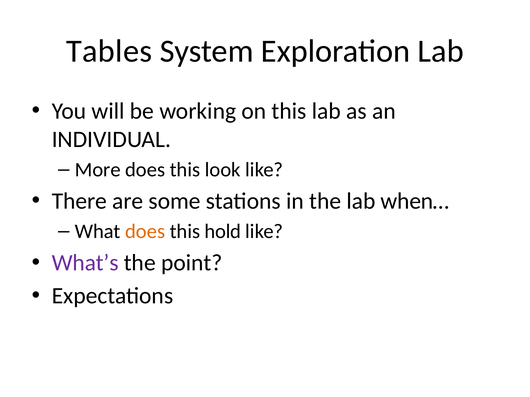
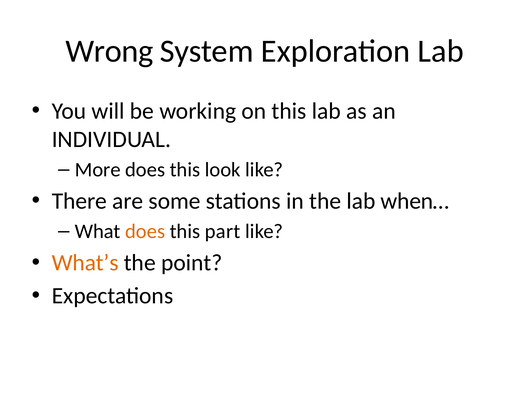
Tables: Tables -> Wrong (109, 51)
hold: hold -> part (223, 232)
What’s colour: purple -> orange (85, 263)
